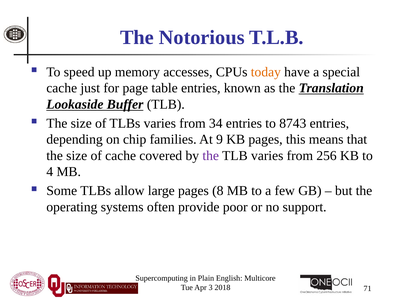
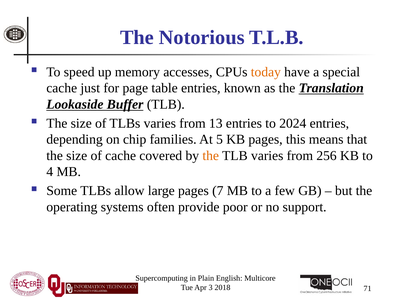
34: 34 -> 13 (216, 123)
8743: 8743 -> 2024 (293, 123)
9: 9 -> 5 (220, 140)
the colour: purple -> orange (211, 156)
8: 8 -> 7 (218, 191)
